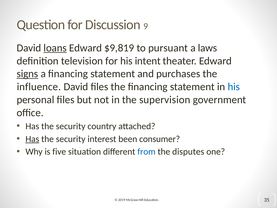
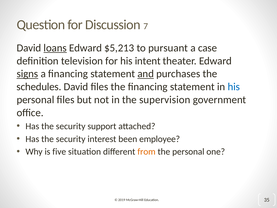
9: 9 -> 7 (146, 26)
$9,819: $9,819 -> $5,213 (119, 48)
laws: laws -> case (207, 48)
and underline: none -> present (146, 74)
influence: influence -> schedules (39, 87)
country: country -> support (102, 126)
Has underline: present -> none (32, 139)
consumer: consumer -> employee (160, 139)
from colour: blue -> orange (146, 152)
the disputes: disputes -> personal (188, 152)
